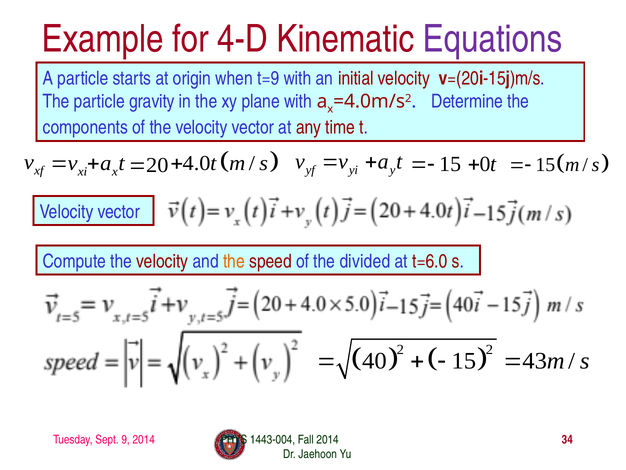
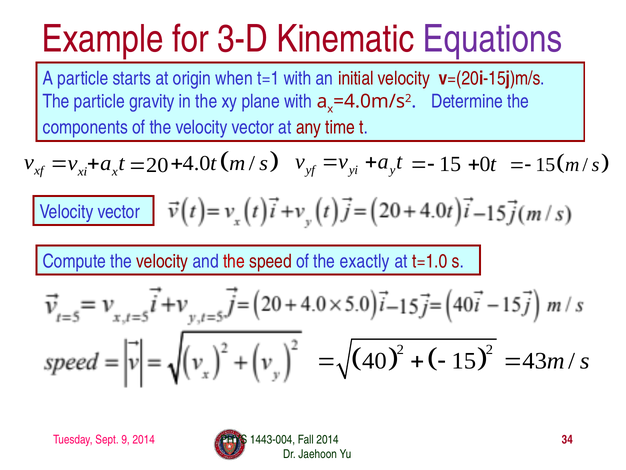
4-D: 4-D -> 3-D (243, 39)
t=9: t=9 -> t=1 (268, 78)
the colour: orange -> red (234, 261)
divided: divided -> exactly (365, 261)
t=6.0: t=6.0 -> t=1.0 (430, 261)
